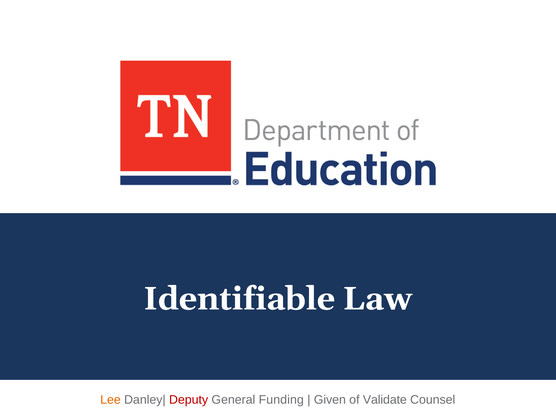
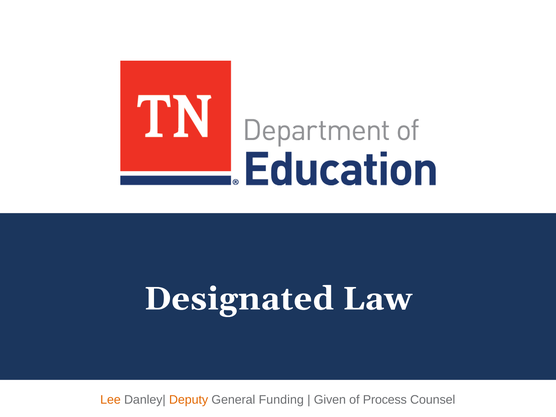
Identifiable: Identifiable -> Designated (239, 299)
Deputy colour: red -> orange (189, 400)
Validate: Validate -> Process (385, 400)
